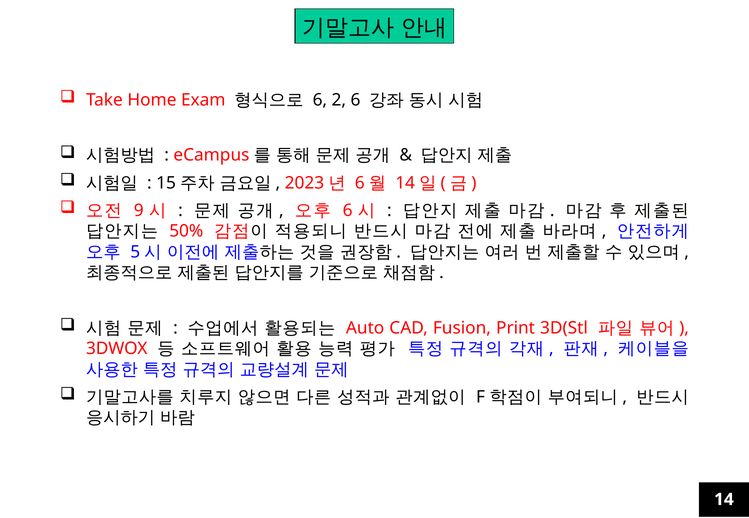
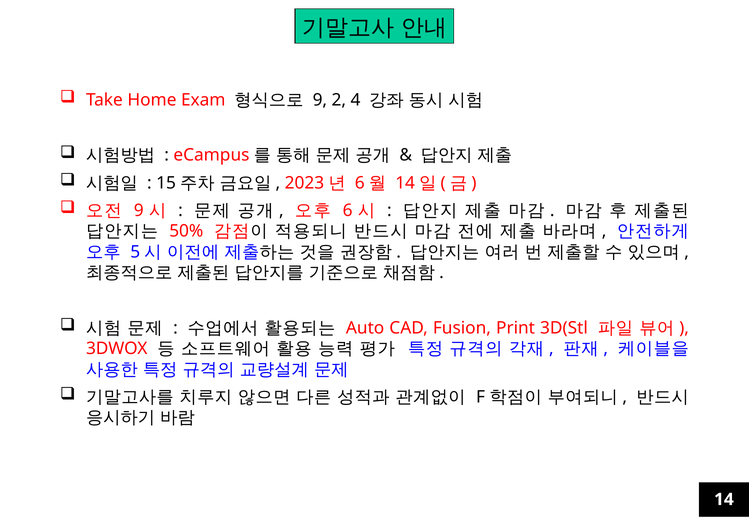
6: 6 -> 9 (320, 100)
2 6: 6 -> 4 (356, 100)
